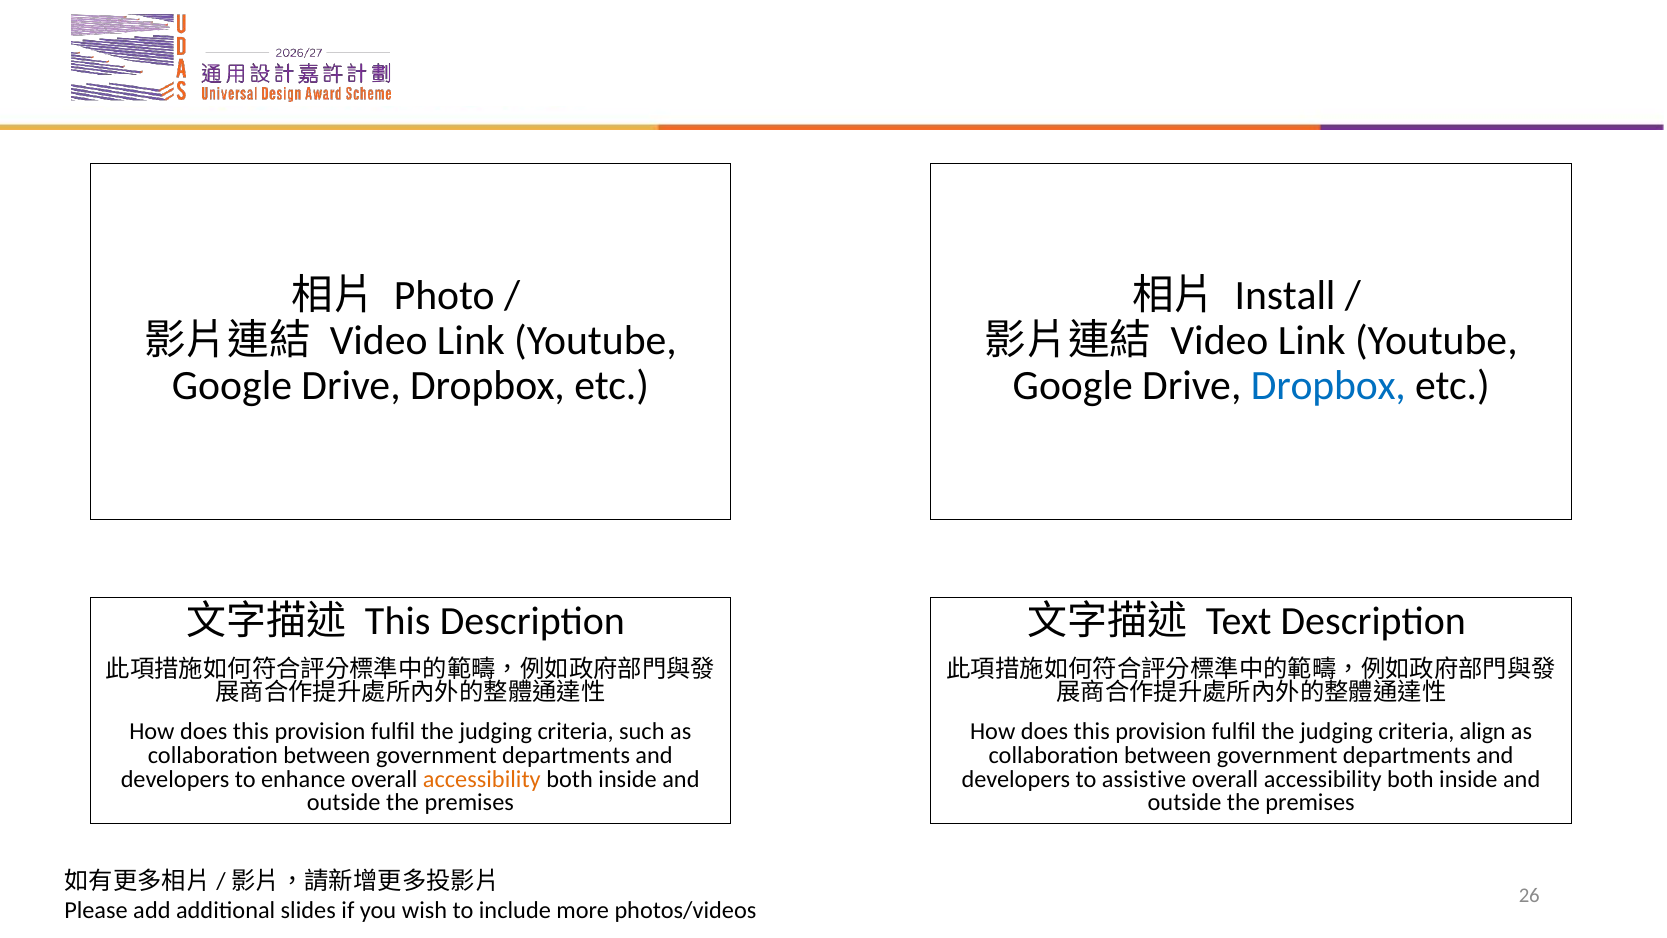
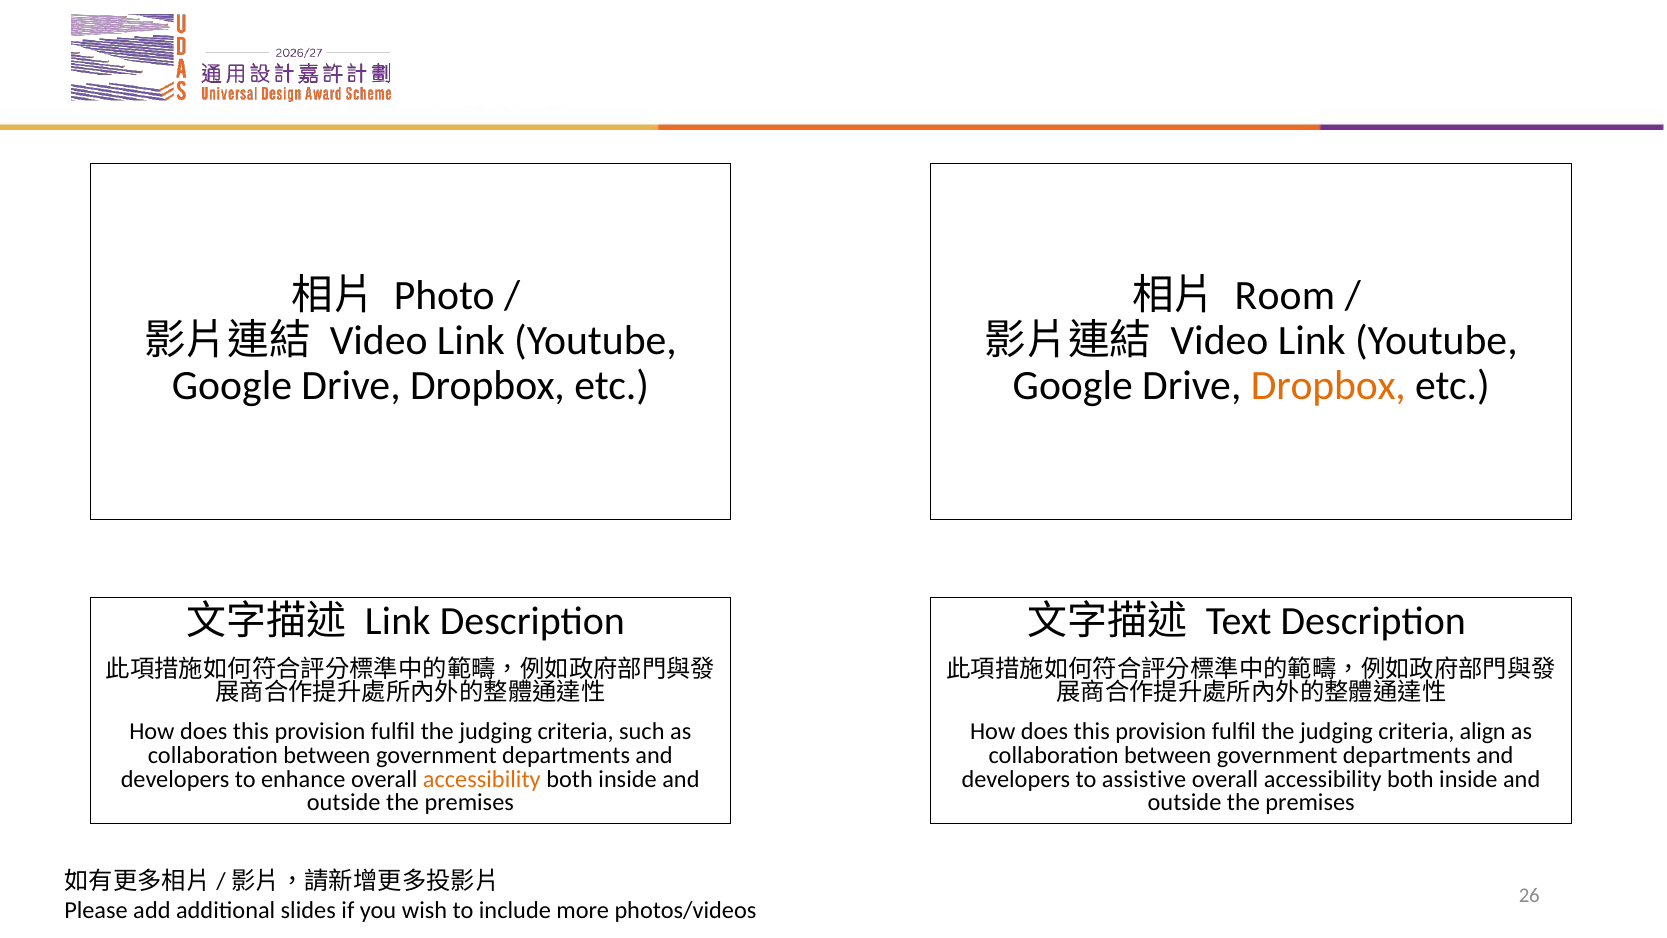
Install: Install -> Room (1285, 296)
Dropbox colour: blue -> orange (1328, 386)
This: This -> Link (398, 621)
